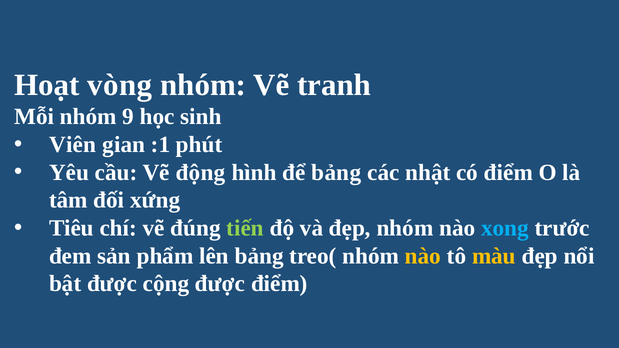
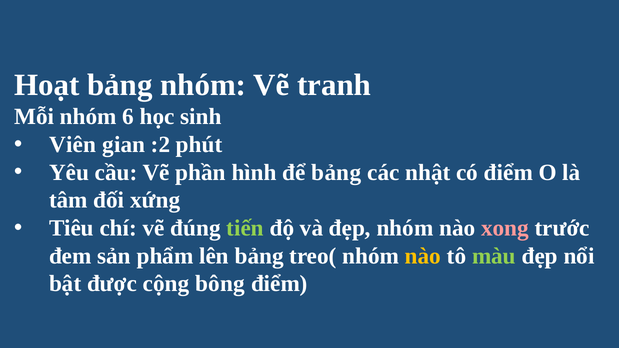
Hoạt vòng: vòng -> bảng (120, 85)
9: 9 -> 6 (128, 117)
:1: :1 -> :2 (160, 145)
động: động -> phần (201, 173)
xong colour: light blue -> pink (505, 228)
màu colour: yellow -> light green (494, 256)
cộng được: được -> bông (220, 284)
